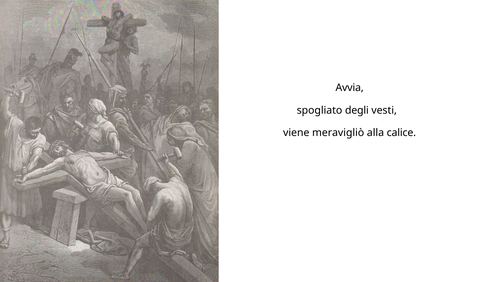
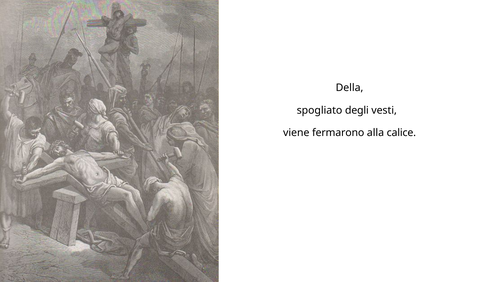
Avvia: Avvia -> Della (350, 88)
meravigliò: meravigliò -> fermarono (338, 133)
